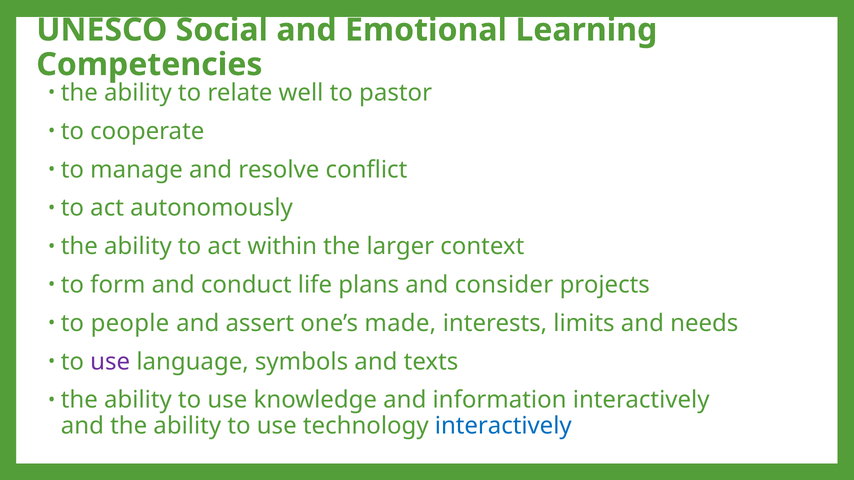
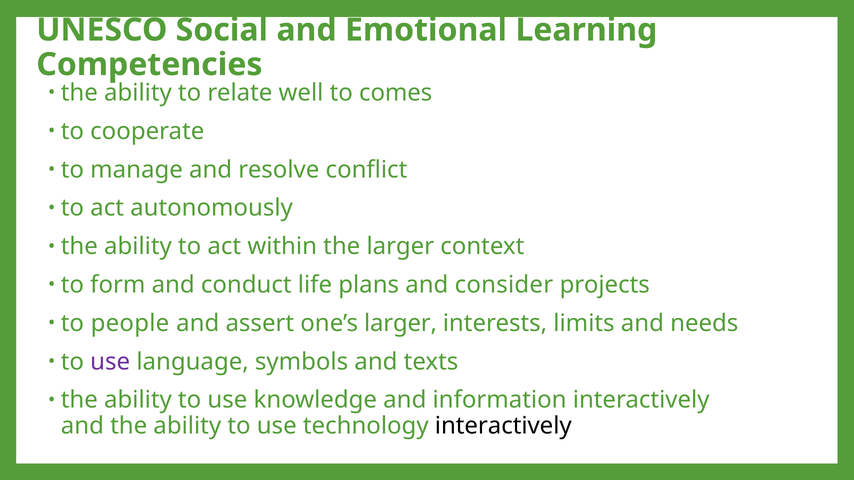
pastor: pastor -> comes (396, 93)
one’s made: made -> larger (401, 323)
interactively colour: blue -> black (503, 426)
